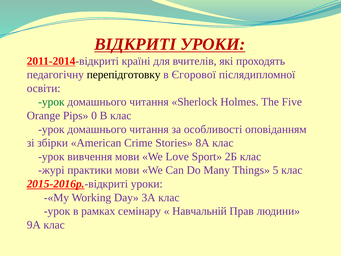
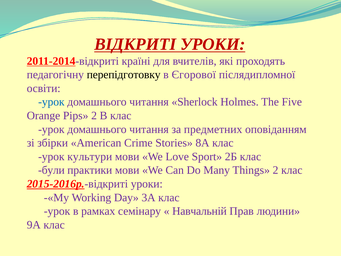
урок colour: green -> blue (51, 102)
Pips 0: 0 -> 2 (94, 116)
особливості: особливості -> предметних (213, 129)
вивчення: вивчення -> культури (90, 156)
журі: журі -> були (51, 170)
Things 5: 5 -> 2 (276, 170)
